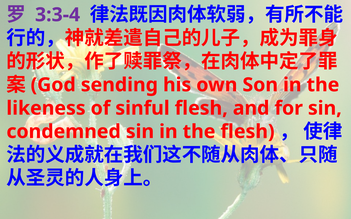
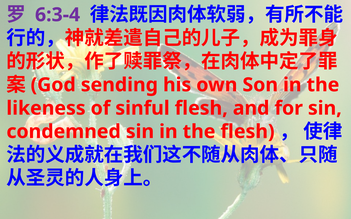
3:3-4: 3:3-4 -> 6:3-4 (58, 15)
